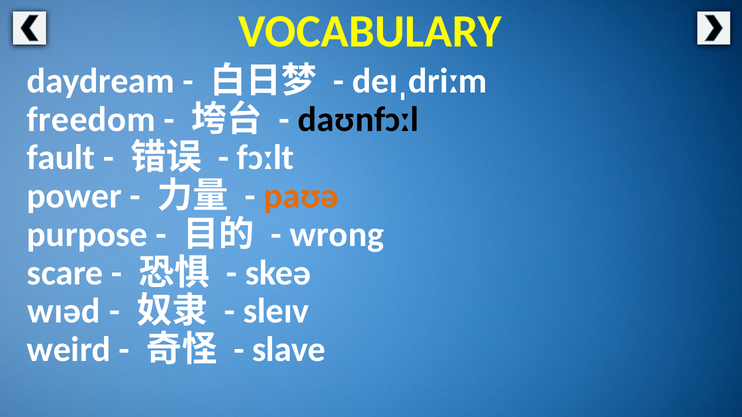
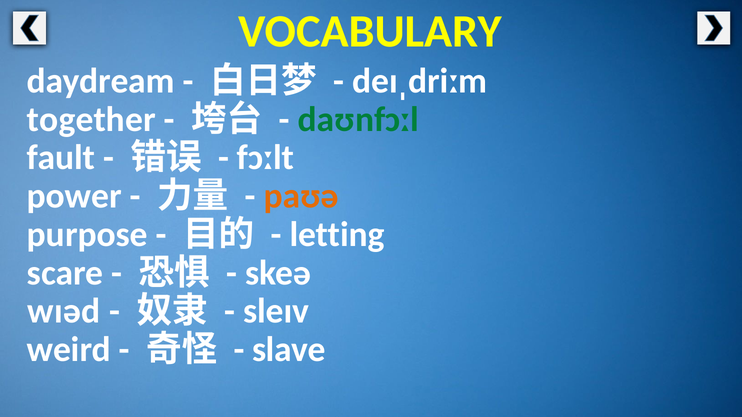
freedom: freedom -> together (91, 119)
daʊnfɔːl colour: black -> green (358, 119)
wrong: wrong -> letting (337, 235)
